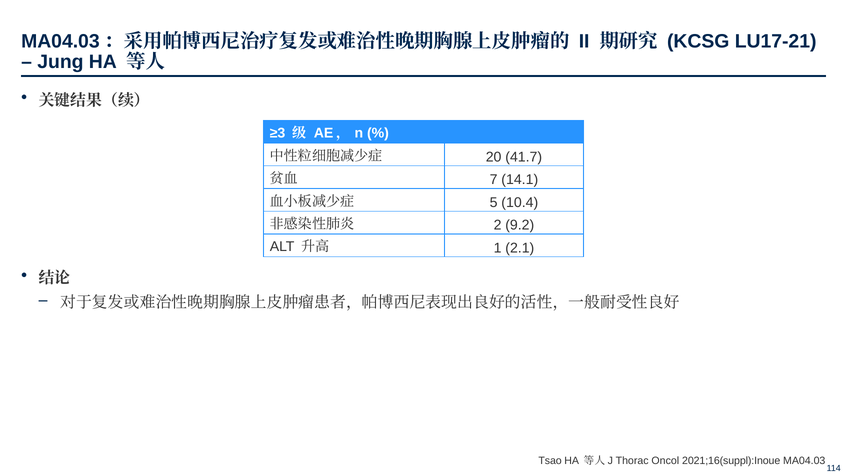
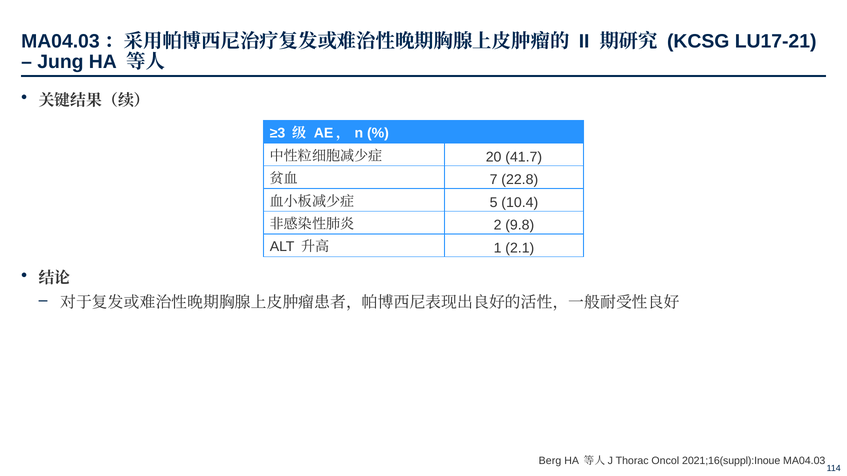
14.1: 14.1 -> 22.8 (520, 180)
9.2: 9.2 -> 9.8 (520, 225)
Tsao: Tsao -> Berg (550, 461)
